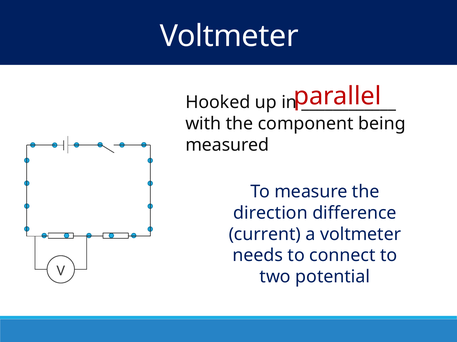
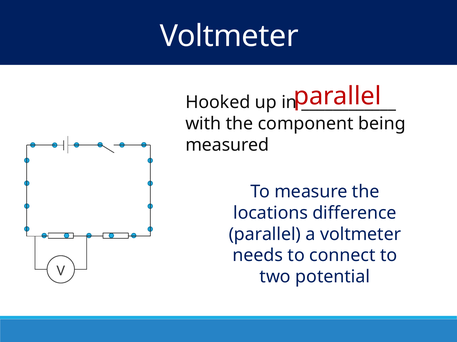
direction: direction -> locations (271, 213)
current: current -> parallel (265, 235)
